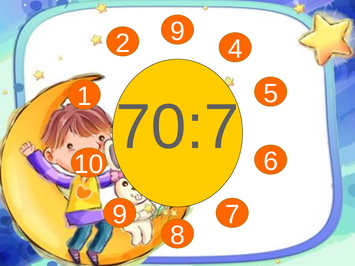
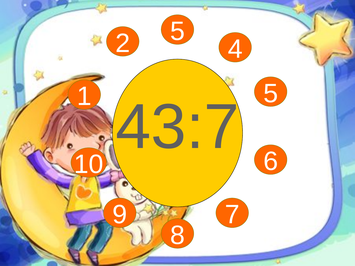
2 9: 9 -> 5 (177, 31)
70:7: 70:7 -> 43:7 (177, 127)
